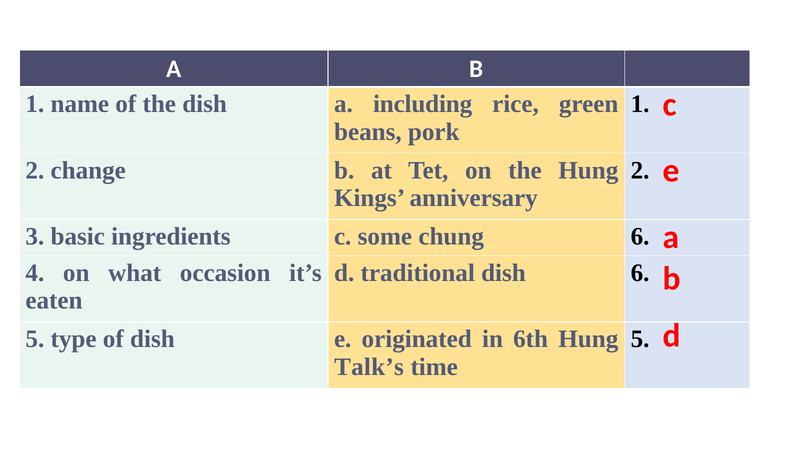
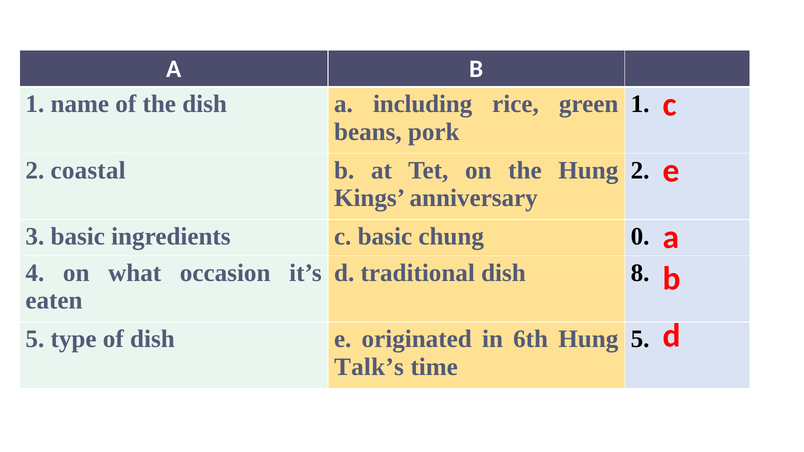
change: change -> coastal (88, 170)
c some: some -> basic (385, 237)
chung 6: 6 -> 0 (640, 237)
dish 6: 6 -> 8 (640, 273)
